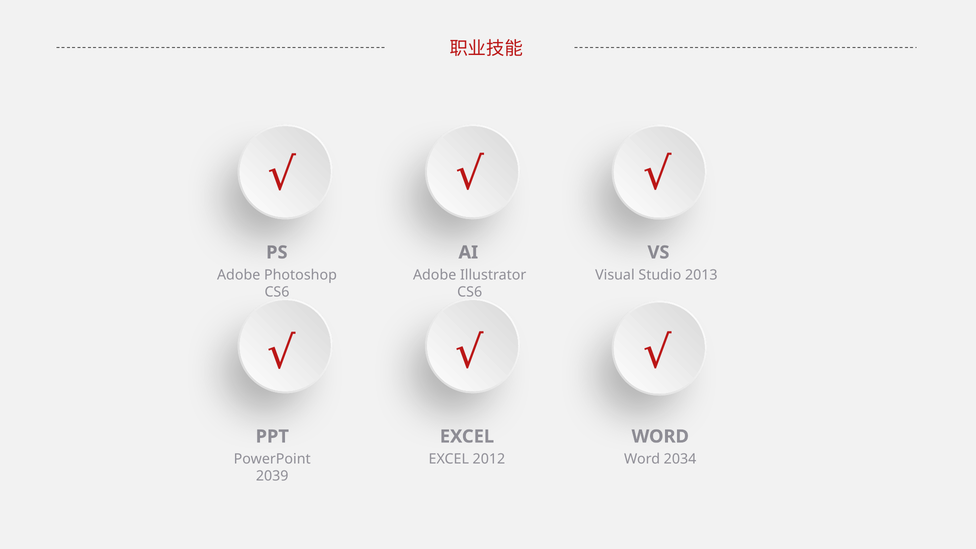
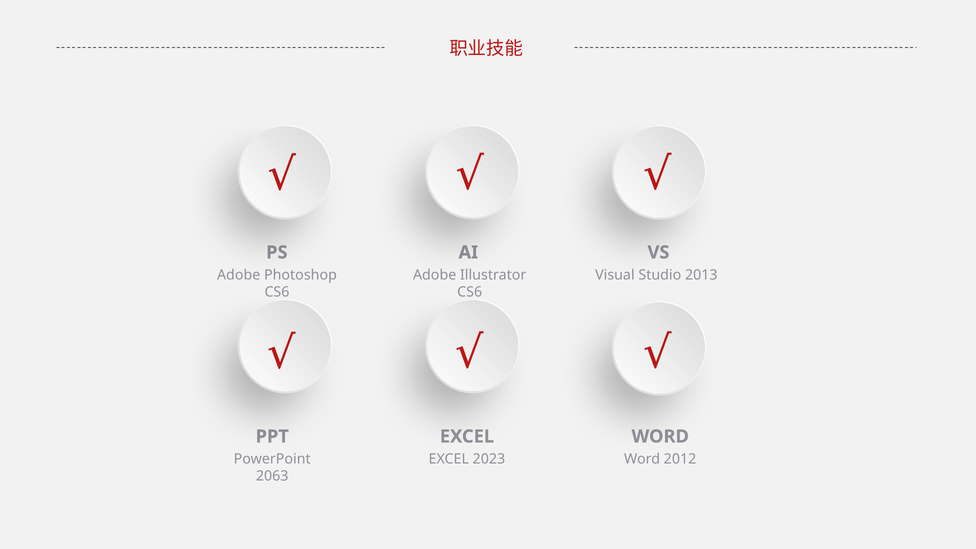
2012: 2012 -> 2023 (489, 459)
2034: 2034 -> 2012 (680, 459)
2039: 2039 -> 2063 (272, 476)
